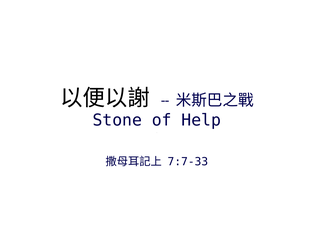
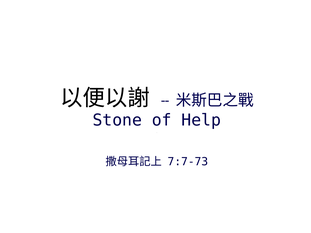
7:7-33: 7:7-33 -> 7:7-73 (188, 162)
